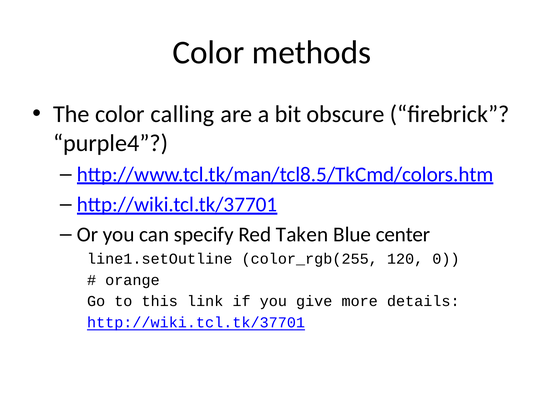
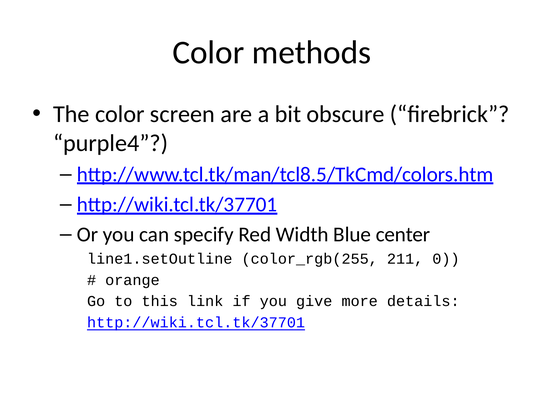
calling: calling -> screen (183, 114)
Taken: Taken -> Width (302, 235)
120: 120 -> 211 (405, 259)
